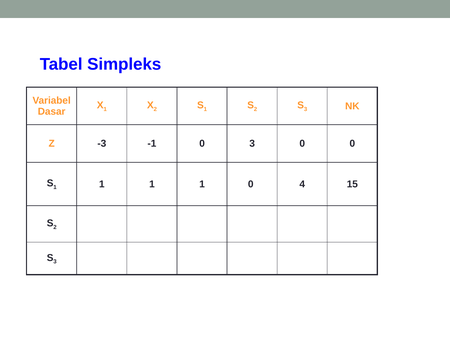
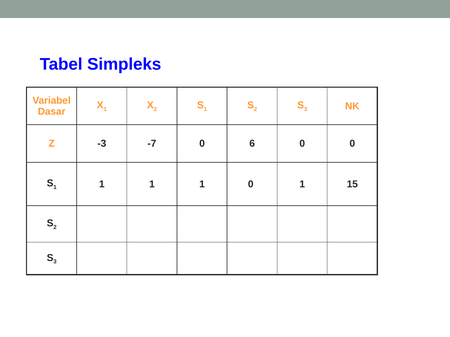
-1: -1 -> -7 (152, 144)
0 3: 3 -> 6 (252, 144)
0 4: 4 -> 1 (302, 184)
